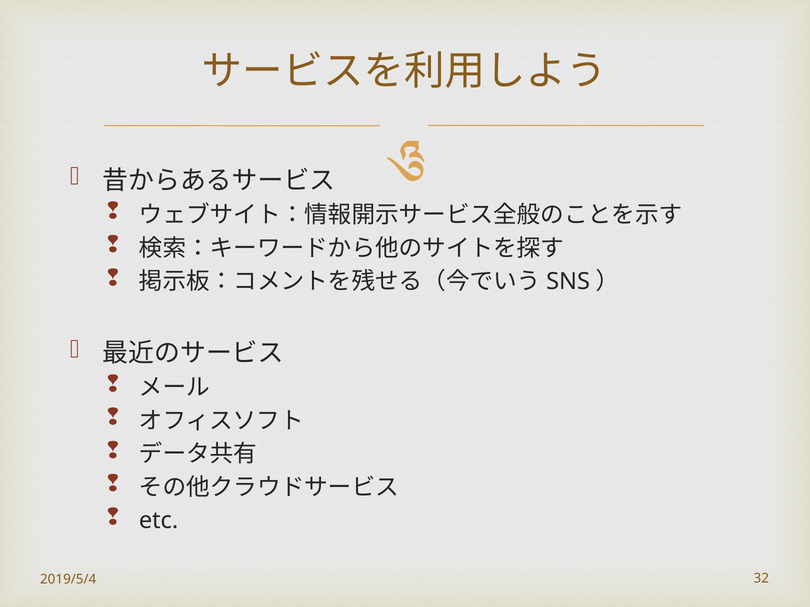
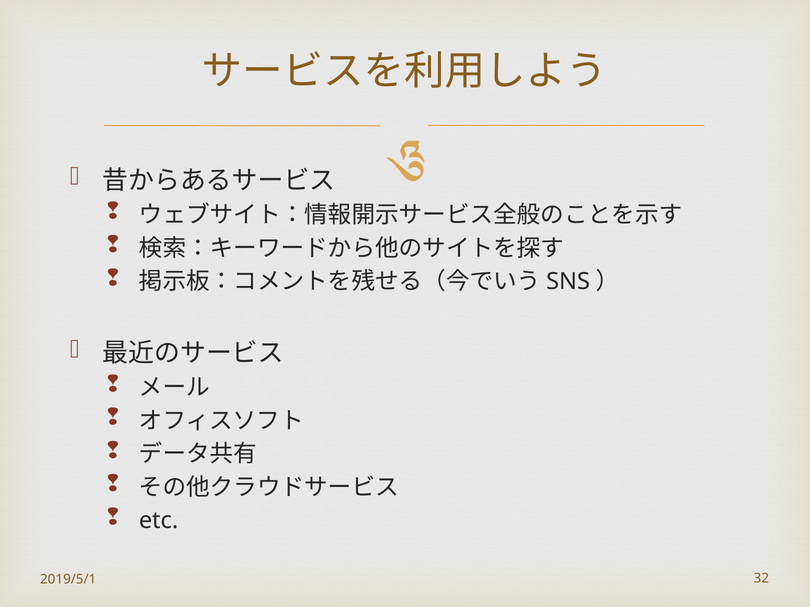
2019/5/4: 2019/5/4 -> 2019/5/1 (68, 580)
